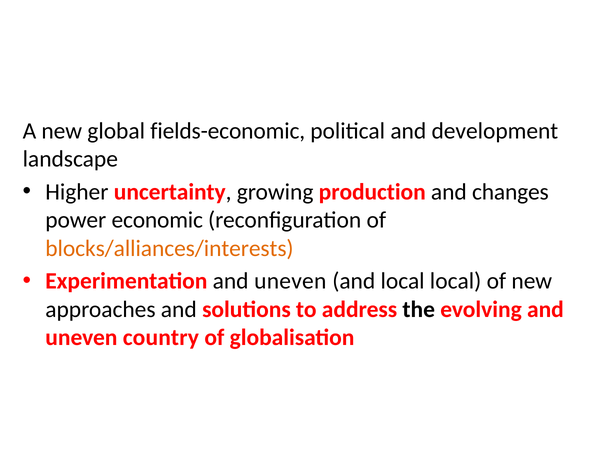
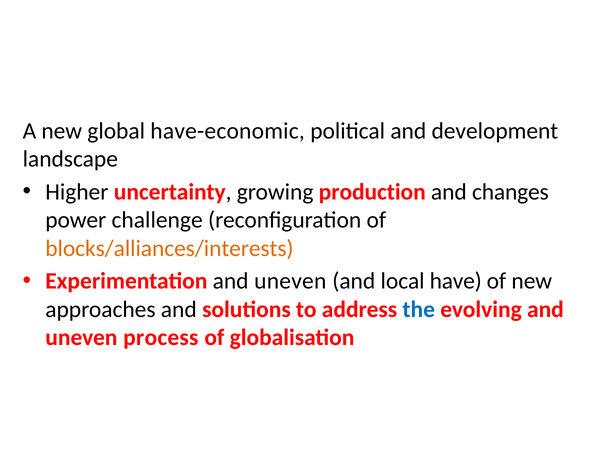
fields-economic: fields-economic -> have-economic (228, 131)
economic: economic -> challenge (157, 220)
local local: local -> have (456, 281)
the colour: black -> blue (419, 309)
country: country -> process (161, 337)
